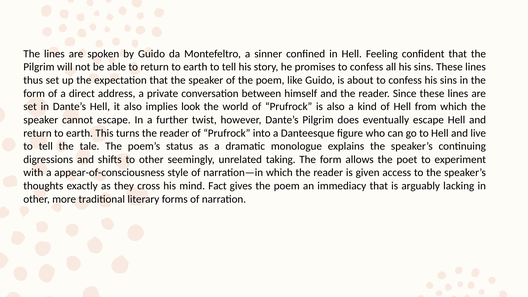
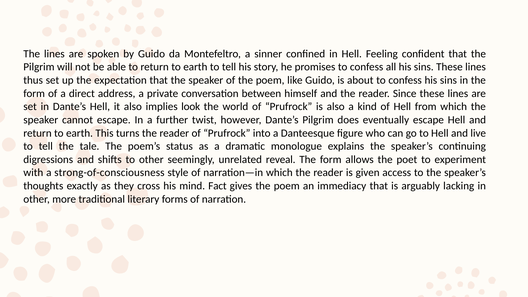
taking: taking -> reveal (281, 159)
appear-of-consciousness: appear-of-consciousness -> strong-of-consciousness (109, 173)
